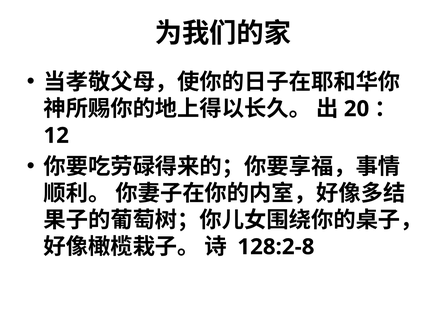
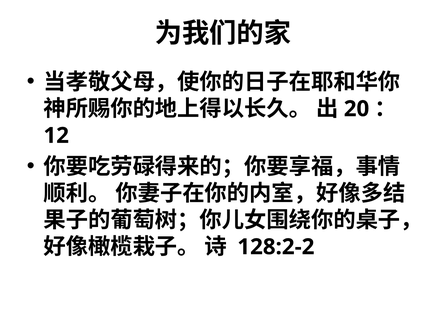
128:2-8: 128:2-8 -> 128:2-2 (276, 247)
